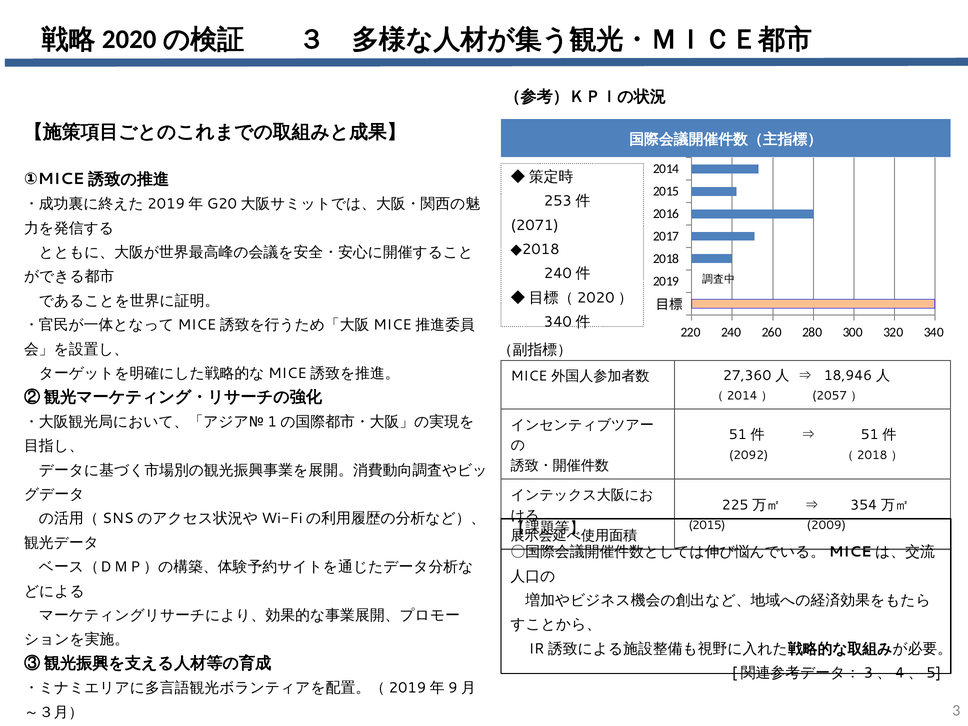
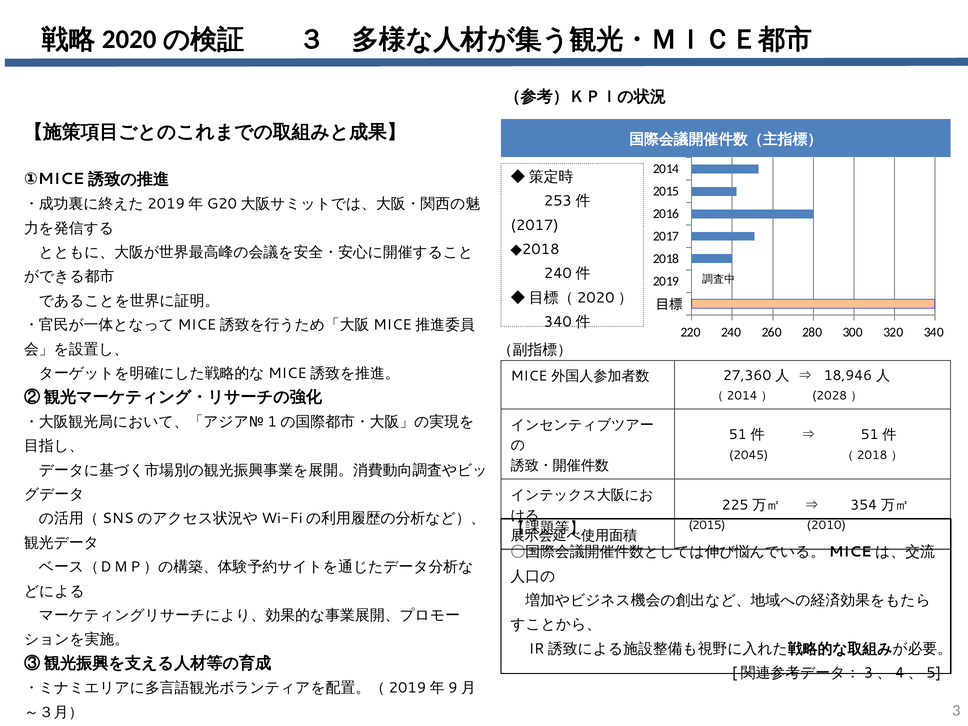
2071: 2071 -> 2017 (535, 225)
2057: 2057 -> 2028 (830, 396)
2092: 2092 -> 2045 (749, 455)
2009: 2009 -> 2010 (826, 525)
